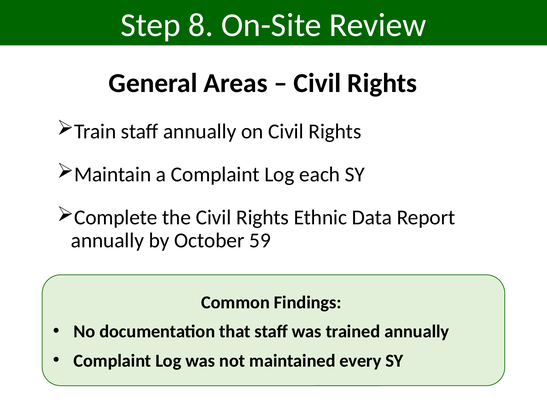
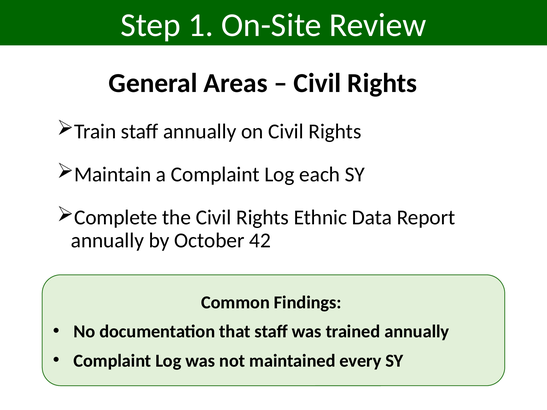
8: 8 -> 1 (201, 25)
59: 59 -> 42 (260, 241)
